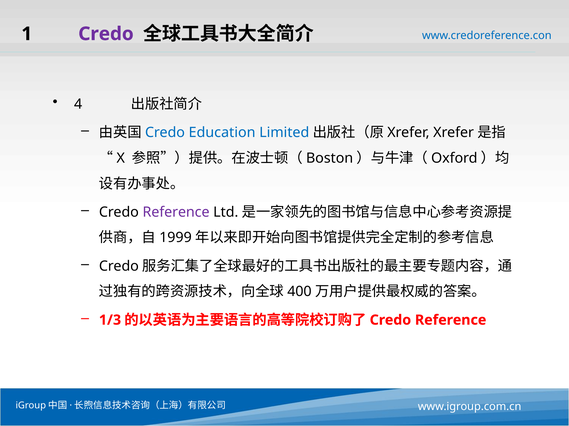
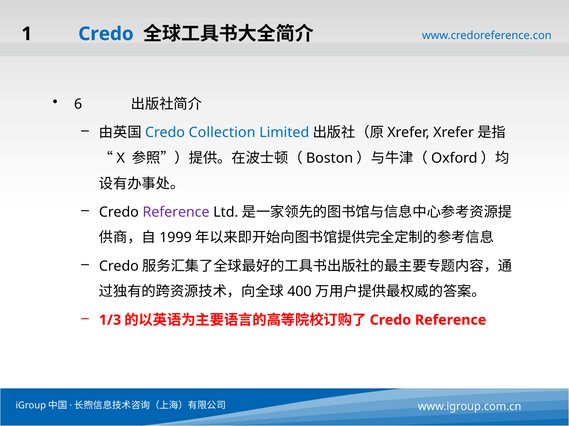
Credo colour: purple -> blue (106, 34)
4: 4 -> 6 (78, 104)
Education: Education -> Collection (222, 133)
